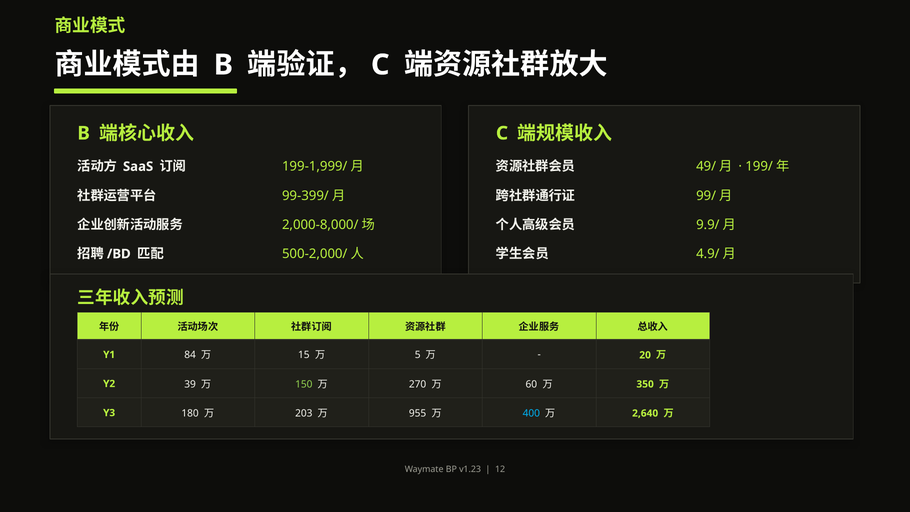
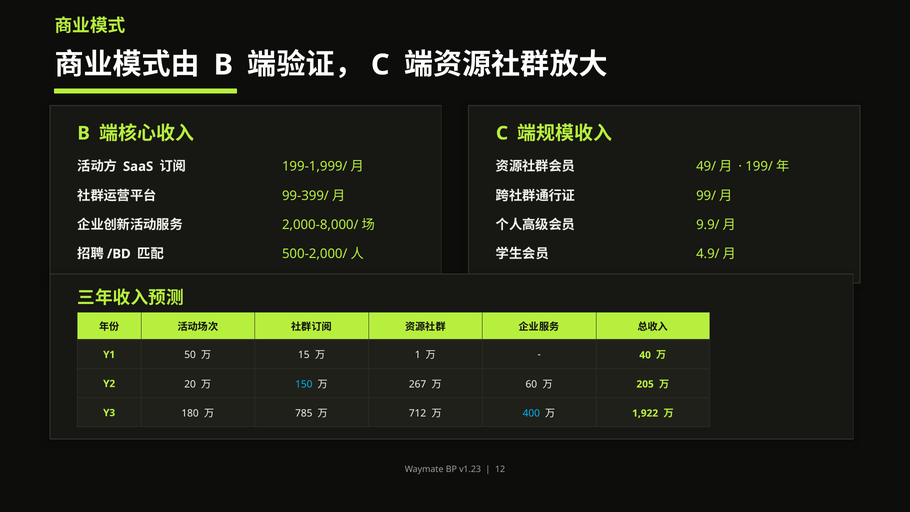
84: 84 -> 50 (190, 355)
5: 5 -> 1 (418, 355)
20: 20 -> 40 (645, 355)
39: 39 -> 20 (190, 384)
150 colour: light green -> light blue (304, 384)
270: 270 -> 267 (418, 384)
350: 350 -> 205 (645, 384)
203: 203 -> 785 (304, 413)
955: 955 -> 712 (418, 413)
2,640: 2,640 -> 1,922 (645, 413)
